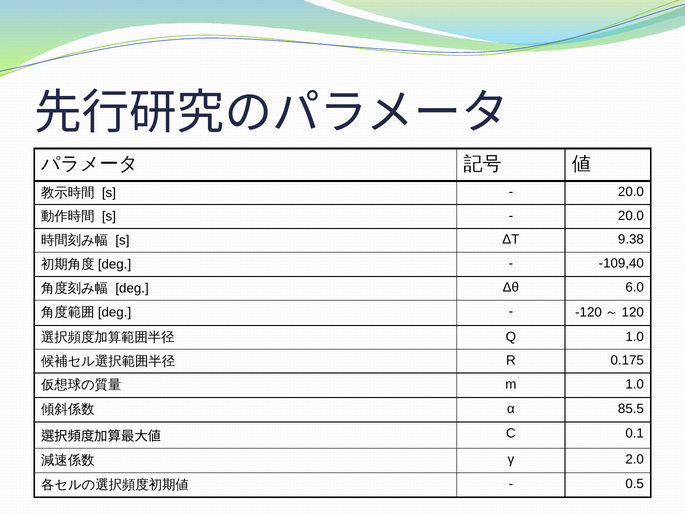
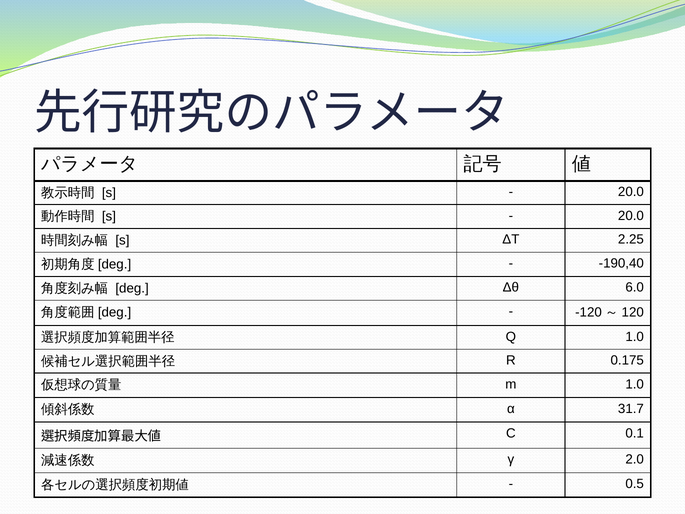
9.38: 9.38 -> 2.25 (631, 239)
-109,40: -109,40 -> -190,40 (621, 263)
85.5: 85.5 -> 31.7 (631, 409)
